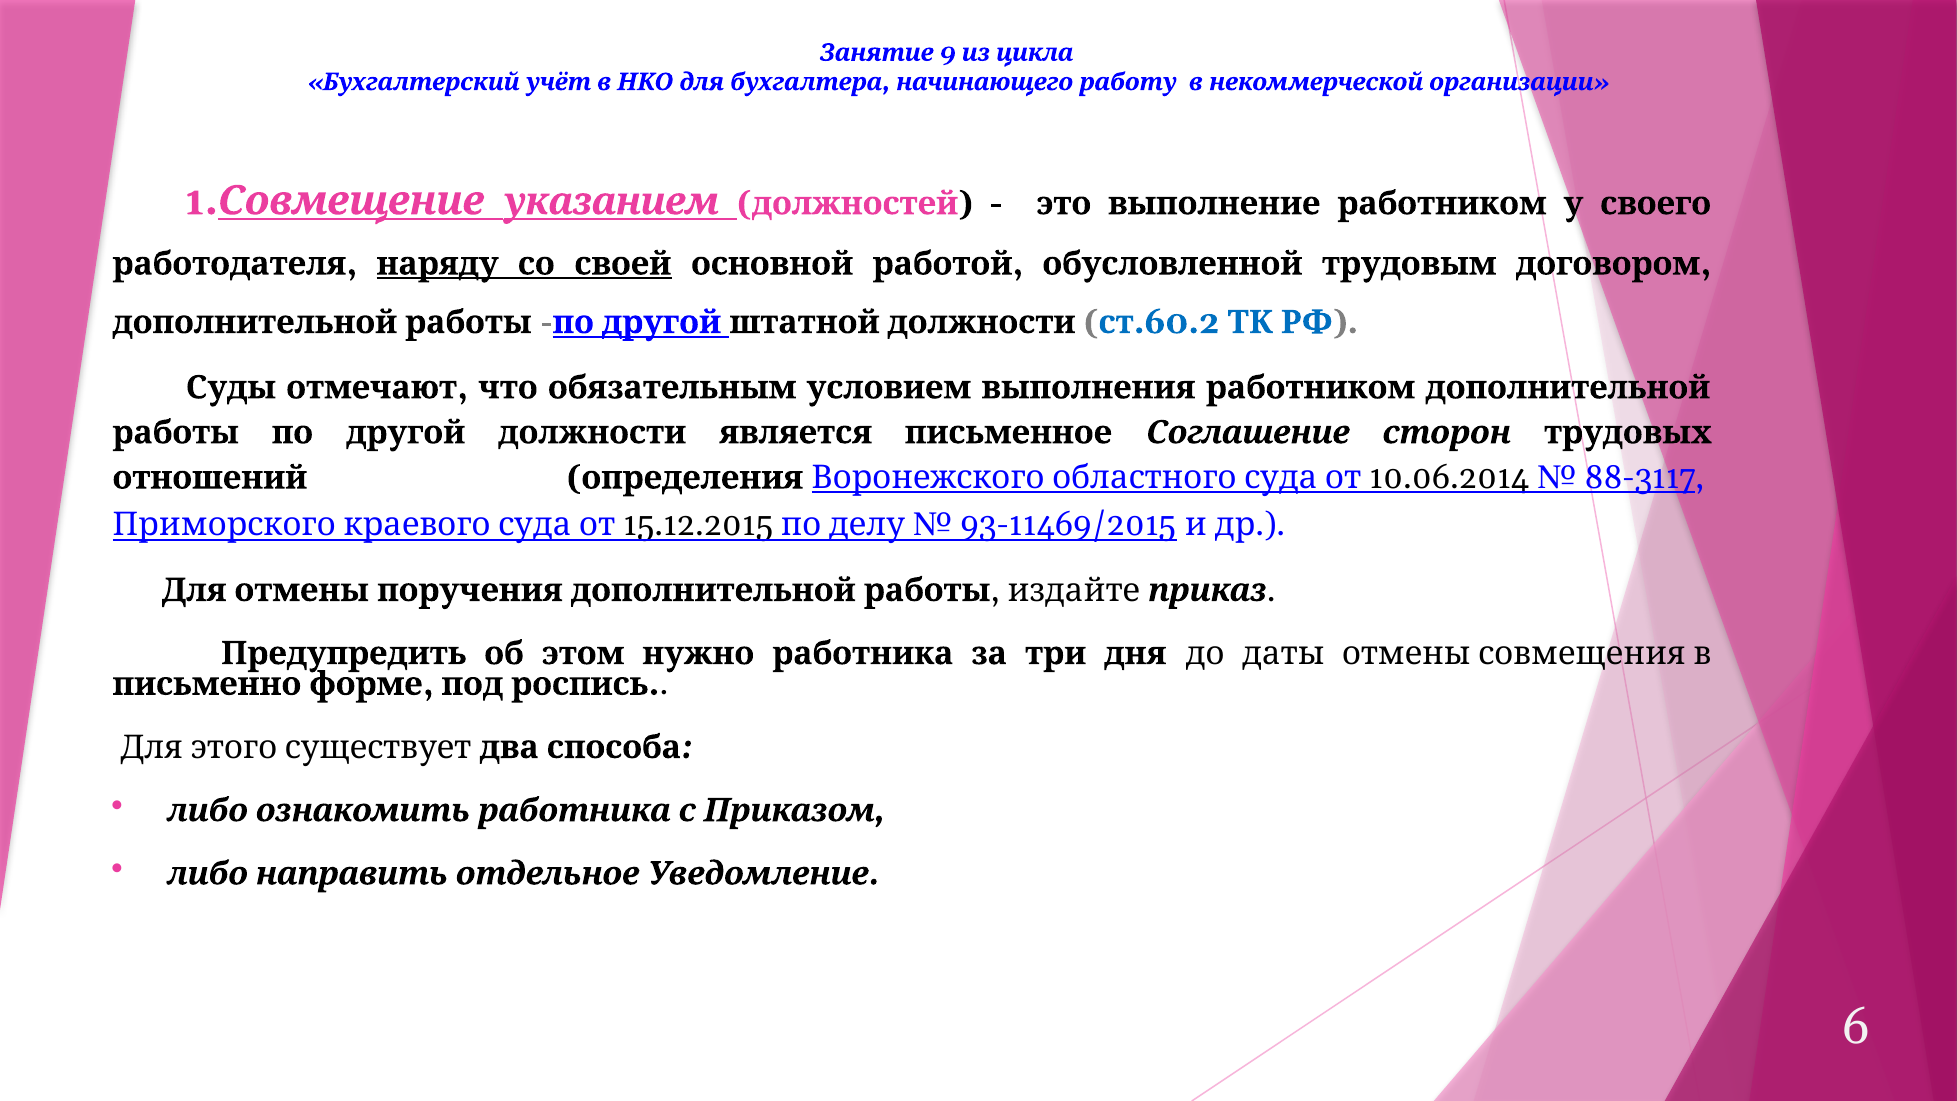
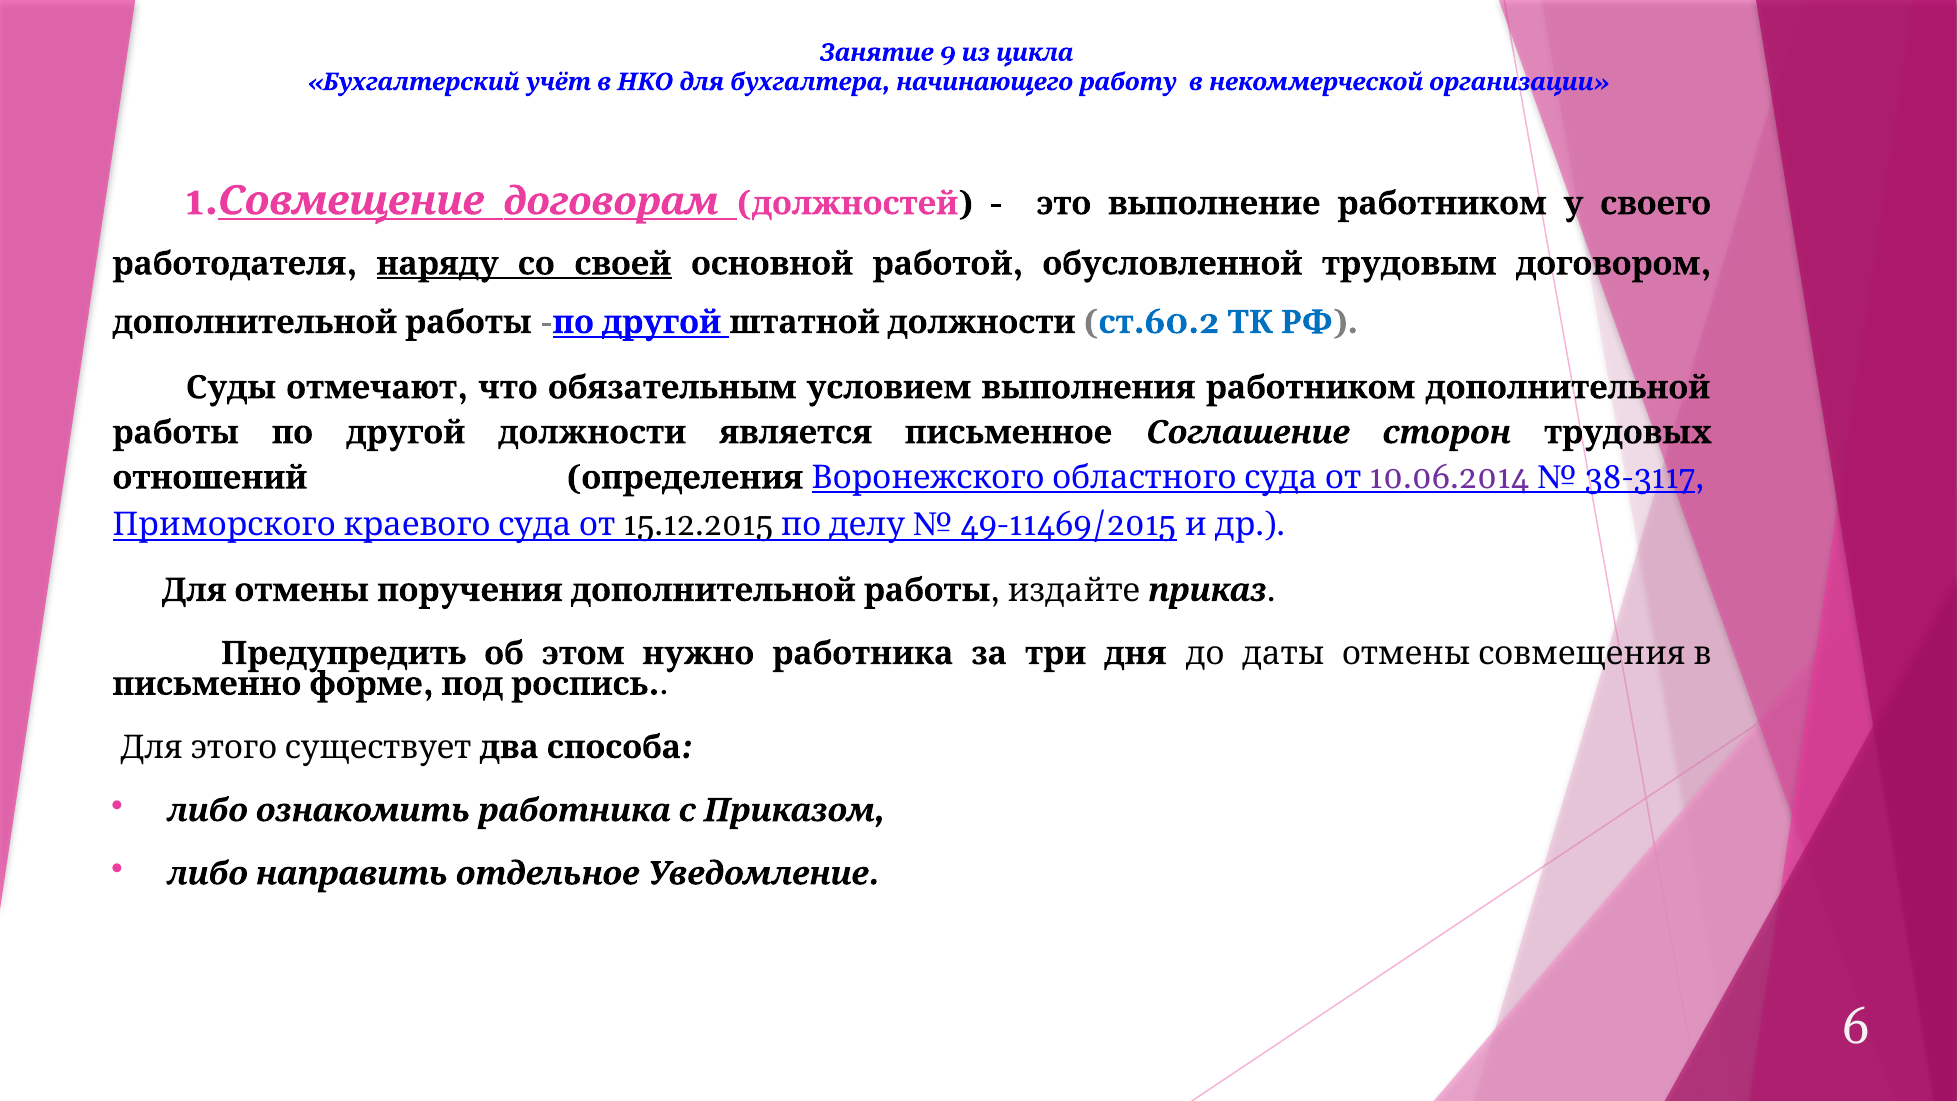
указанием: указанием -> договорам (611, 201)
10.06.2014 colour: black -> purple (1449, 478)
88-3117: 88-3117 -> 38-3117 (1640, 478)
93-11469/2015: 93-11469/2015 -> 49-11469/2015 (1068, 525)
